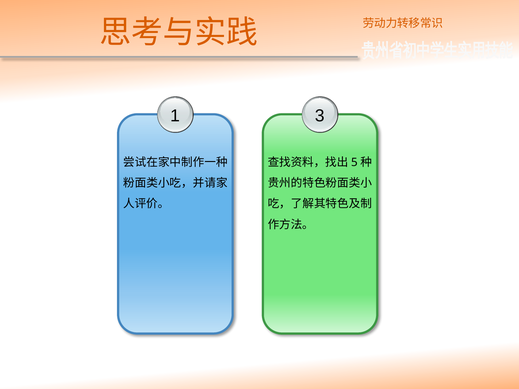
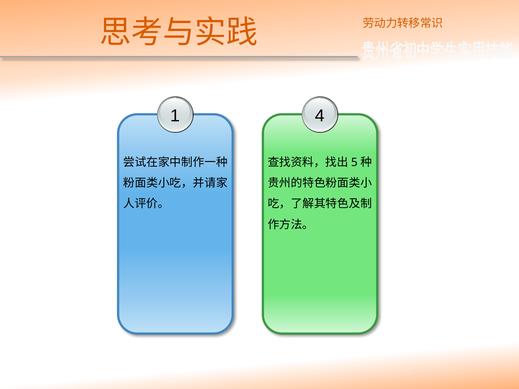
3: 3 -> 4 (320, 116)
